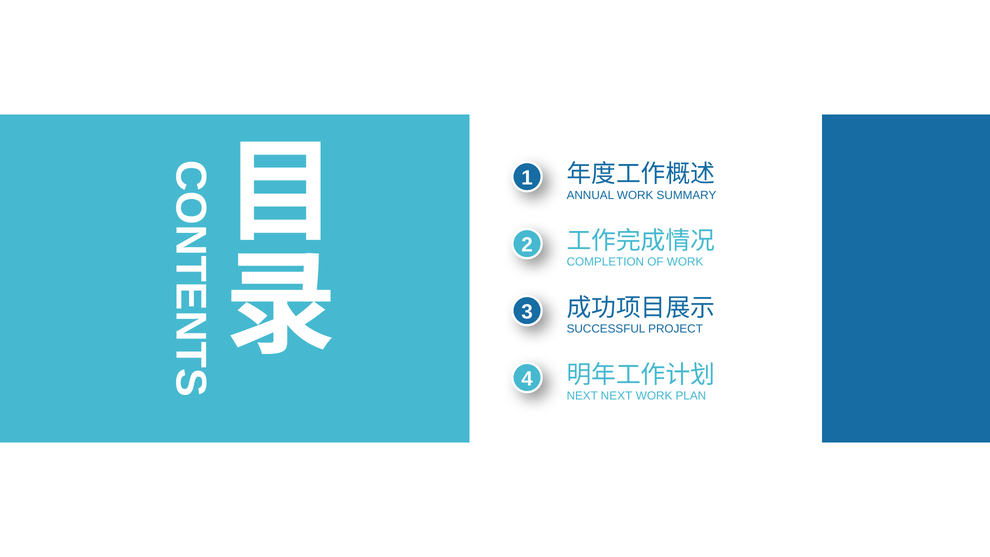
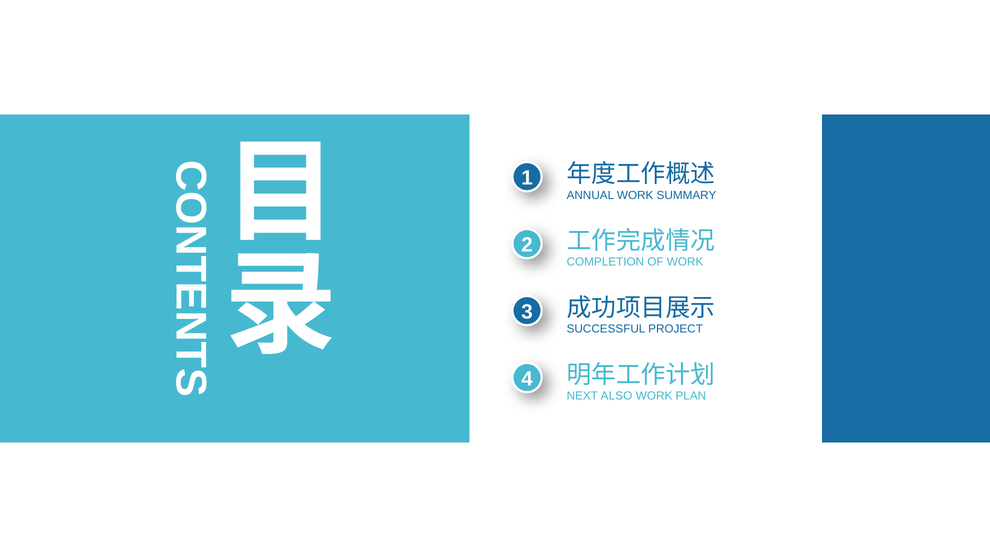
NEXT NEXT: NEXT -> ALSO (617, 396)
